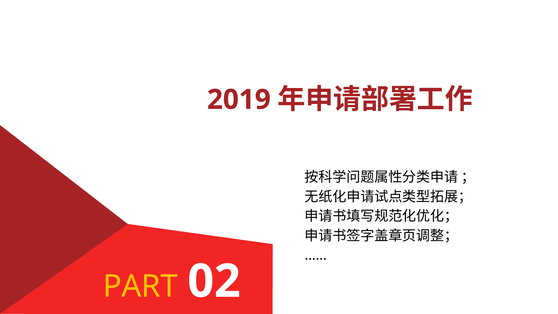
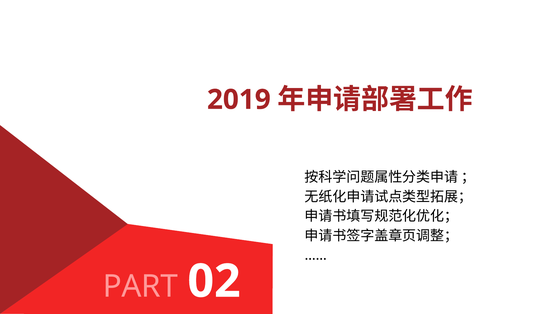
PART colour: yellow -> pink (140, 286)
